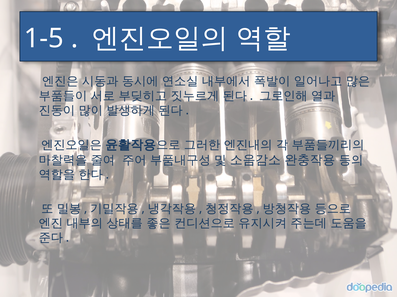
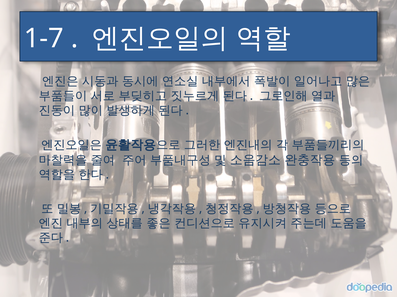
1-5: 1-5 -> 1-7 (44, 38)
